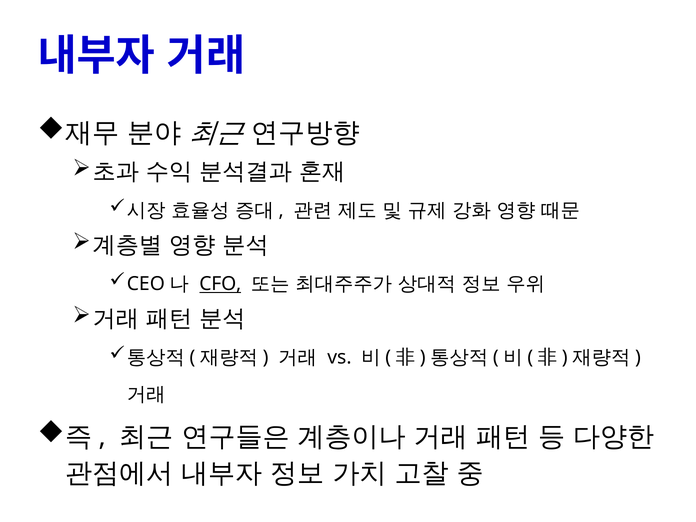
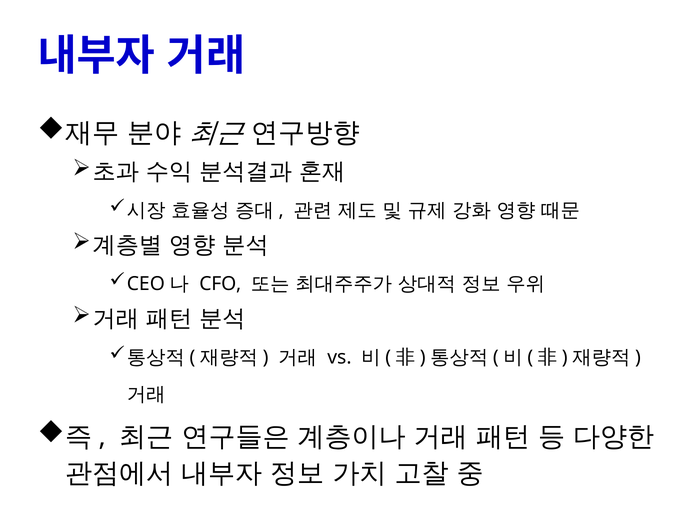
CFO underline: present -> none (220, 284)
